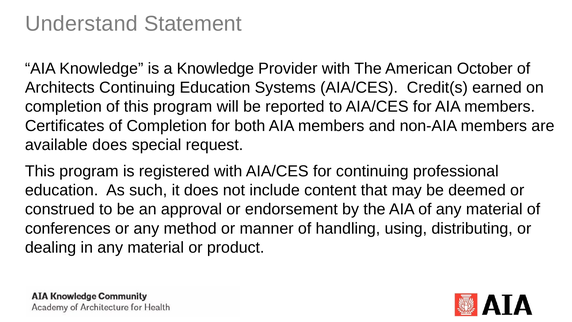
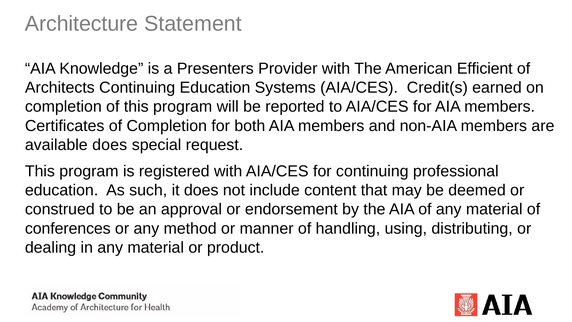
Understand: Understand -> Architecture (82, 24)
a Knowledge: Knowledge -> Presenters (215, 69)
October: October -> Efficient (485, 69)
